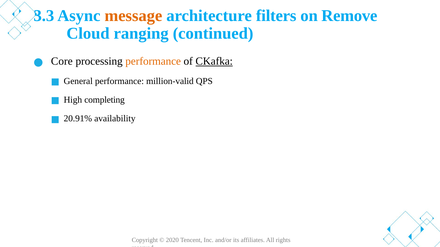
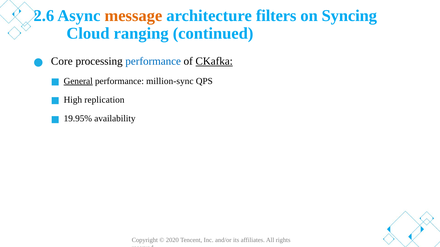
3.3: 3.3 -> 2.6 (44, 16)
Remove: Remove -> Syncing (349, 16)
performance colour: orange -> blue (153, 61)
General underline: none -> present (78, 81)
million-valid: million-valid -> million-sync (170, 81)
completing: completing -> replication (104, 100)
20.91%: 20.91% -> 19.95% (78, 119)
